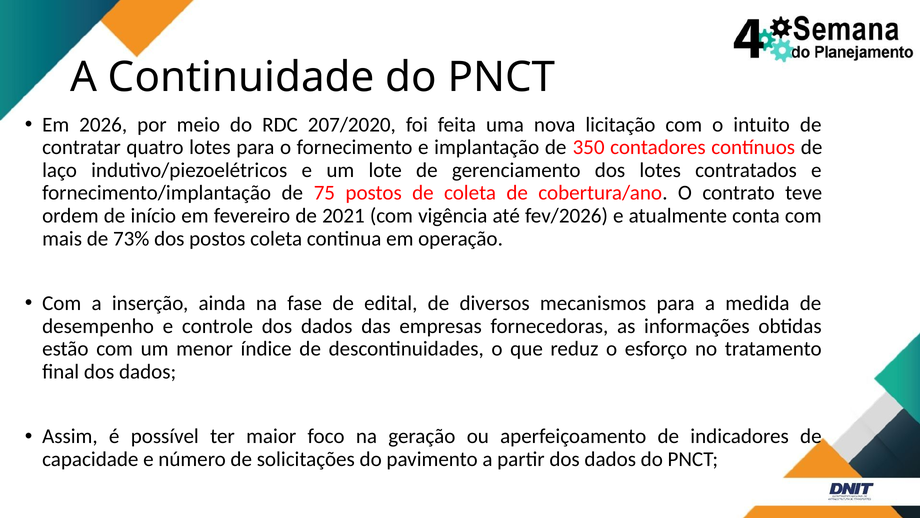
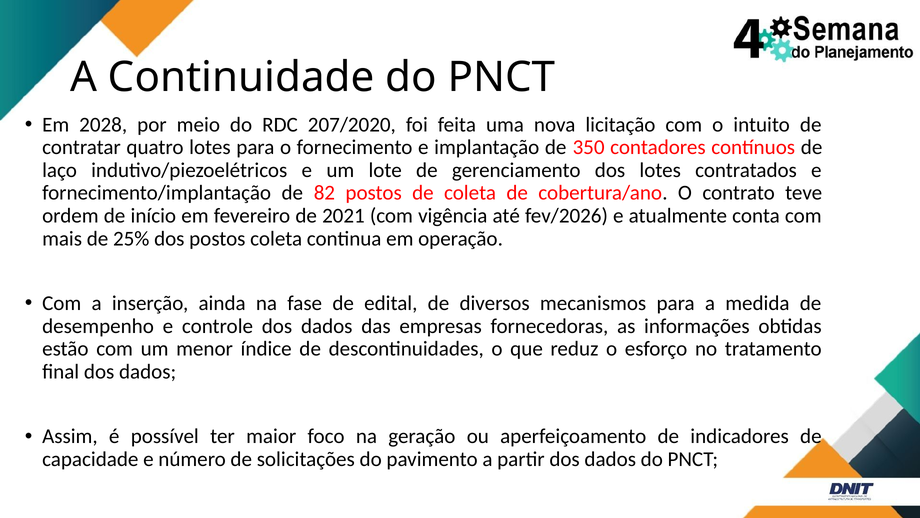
2026: 2026 -> 2028 (103, 125)
75: 75 -> 82 (324, 193)
73%: 73% -> 25% (131, 238)
